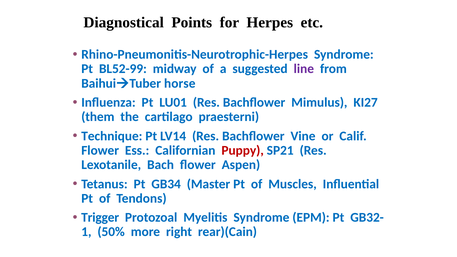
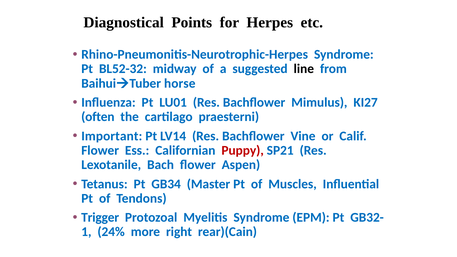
BL52-99: BL52-99 -> BL52-32 (123, 69)
line colour: purple -> black (304, 69)
them: them -> often (98, 117)
Technique: Technique -> Important (112, 136)
50%: 50% -> 24% (111, 232)
